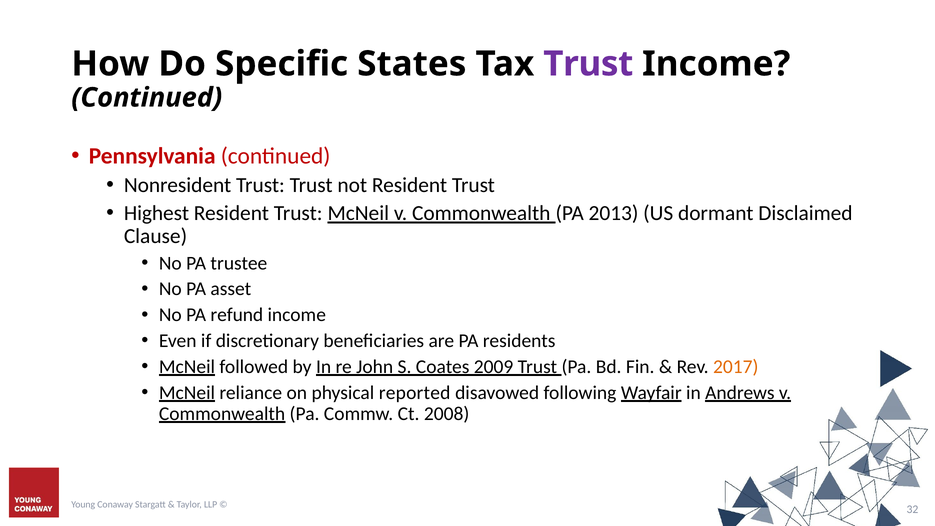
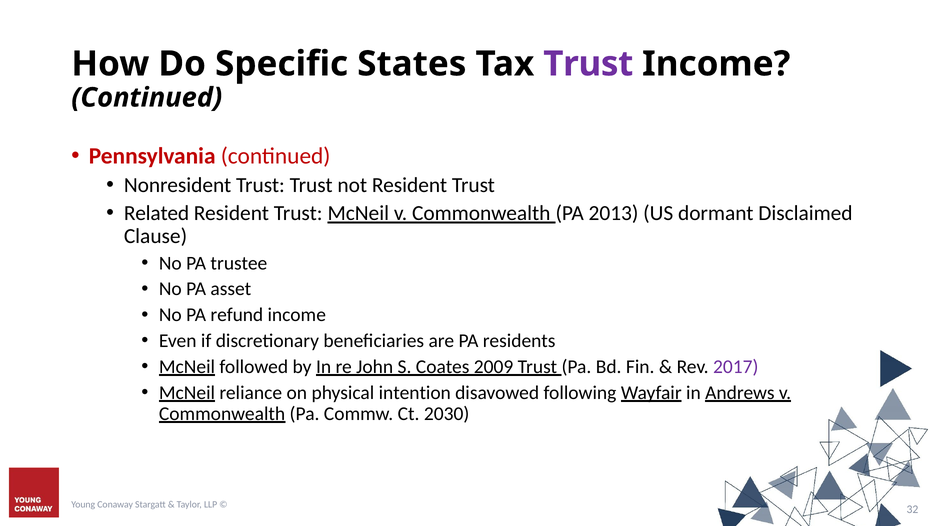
Highest: Highest -> Related (157, 213)
2017 colour: orange -> purple (736, 367)
reported: reported -> intention (415, 393)
2008: 2008 -> 2030 (447, 414)
